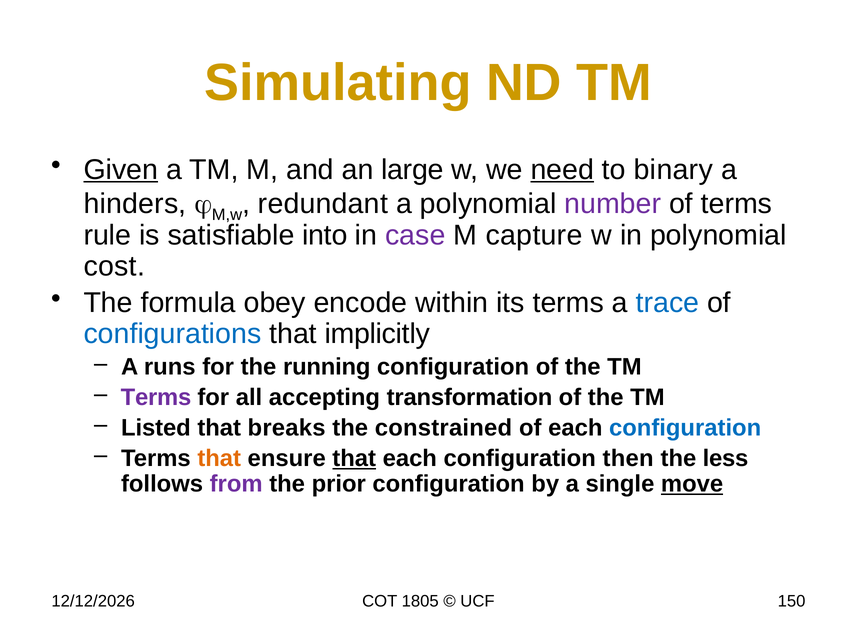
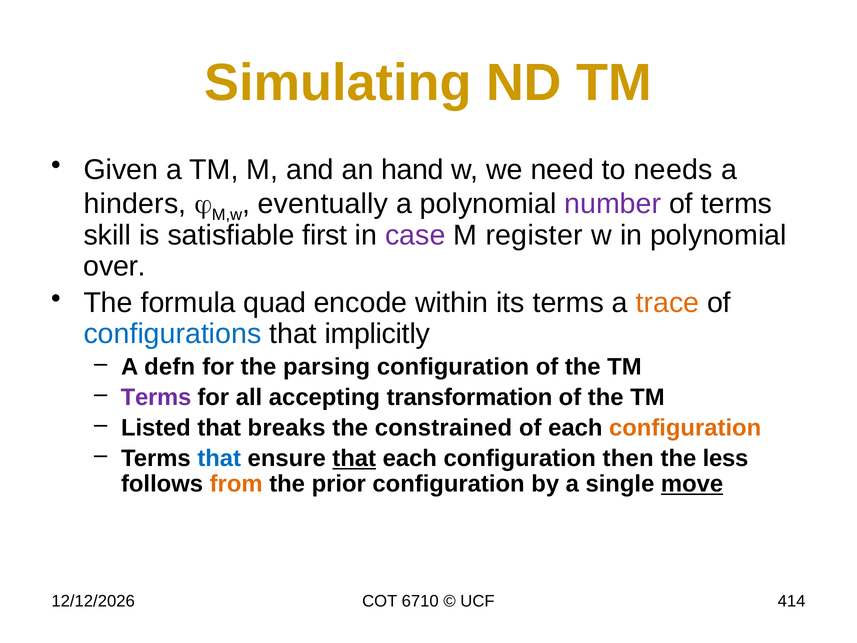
Given underline: present -> none (121, 170)
large: large -> hand (412, 170)
need underline: present -> none (562, 170)
binary: binary -> needs (673, 170)
redundant: redundant -> eventually (323, 204)
rule: rule -> skill (107, 235)
into: into -> first (325, 235)
capture: capture -> register (534, 235)
cost: cost -> over (115, 266)
obey: obey -> quad (275, 303)
trace colour: blue -> orange (667, 303)
runs: runs -> defn (170, 367)
running: running -> parsing (327, 367)
configuration colour: blue -> orange (685, 428)
that colour: orange -> blue (219, 458)
from colour: purple -> orange (236, 484)
1805: 1805 -> 6710 (420, 601)
150: 150 -> 414 (792, 601)
